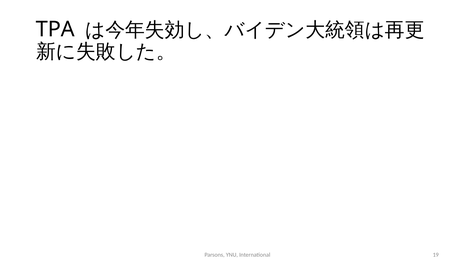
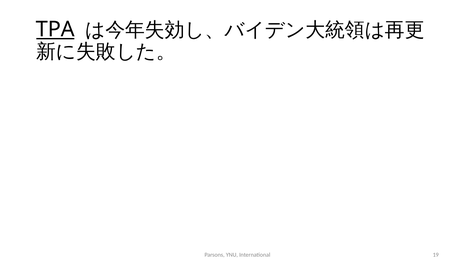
TPA underline: none -> present (55, 29)
